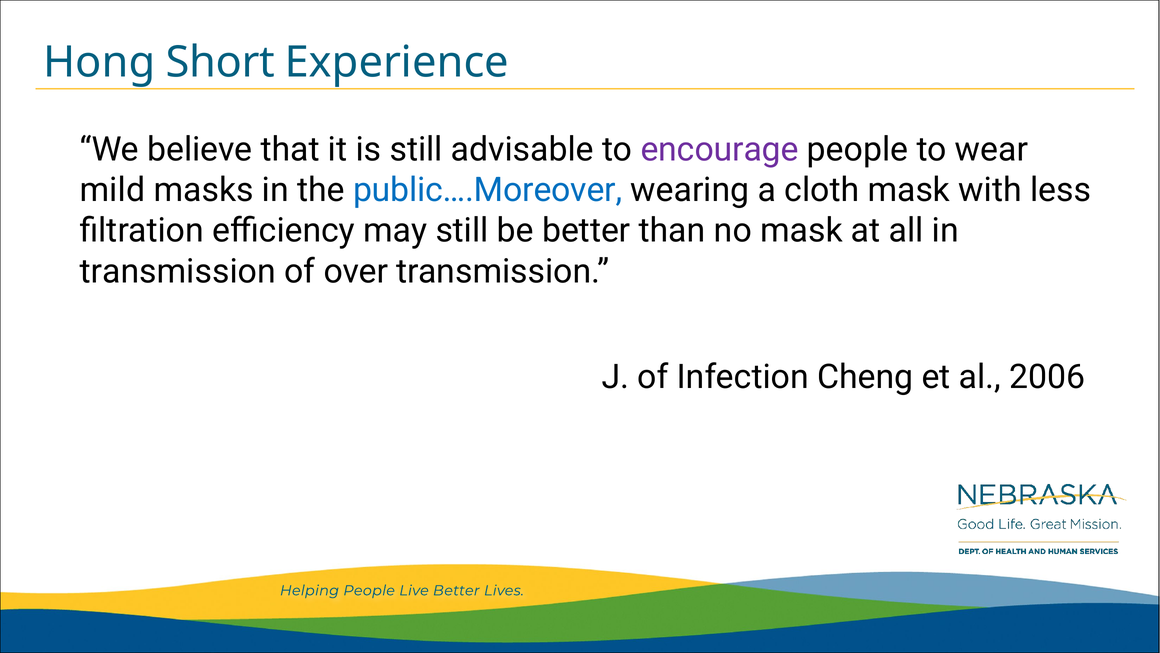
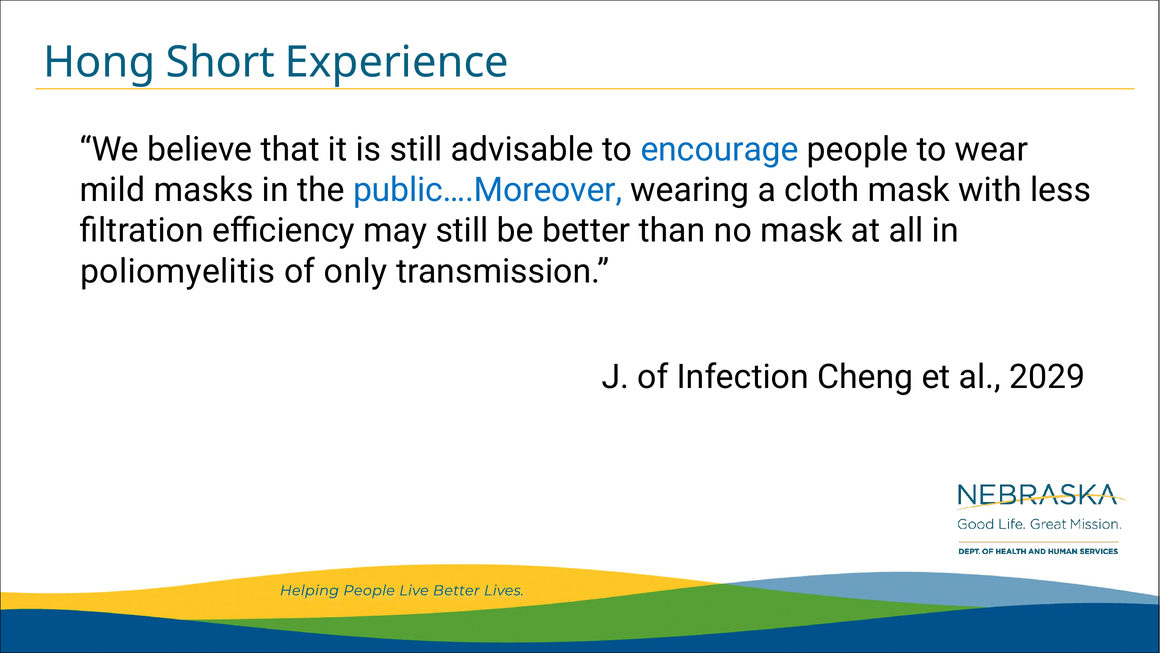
encourage colour: purple -> blue (720, 149)
transmission: transmission -> poliomyelitis (178, 271)
over: over -> only (356, 271)
2006: 2006 -> 2029 (1047, 377)
